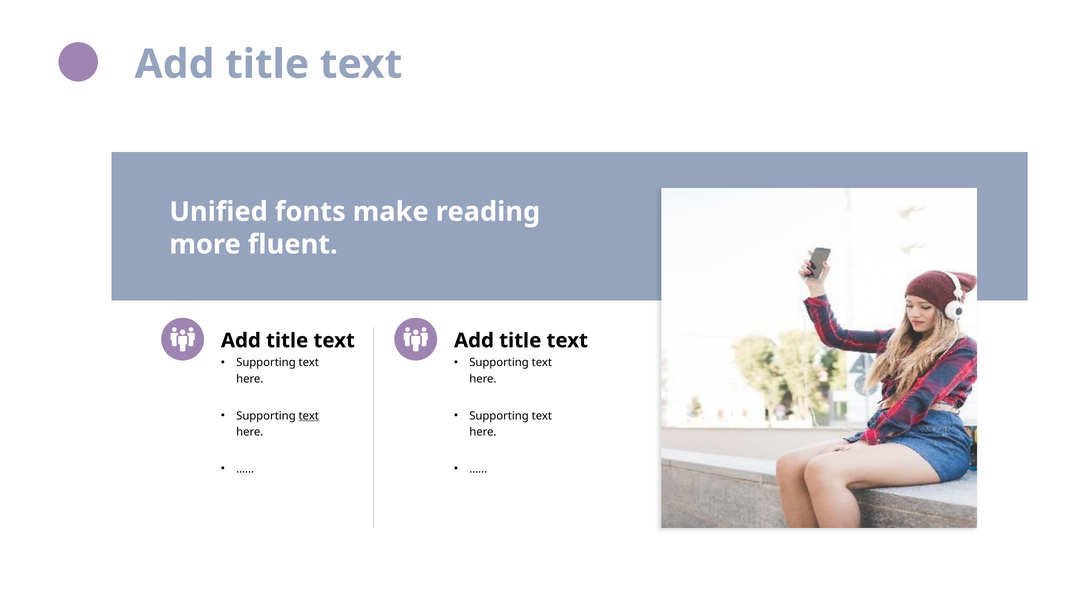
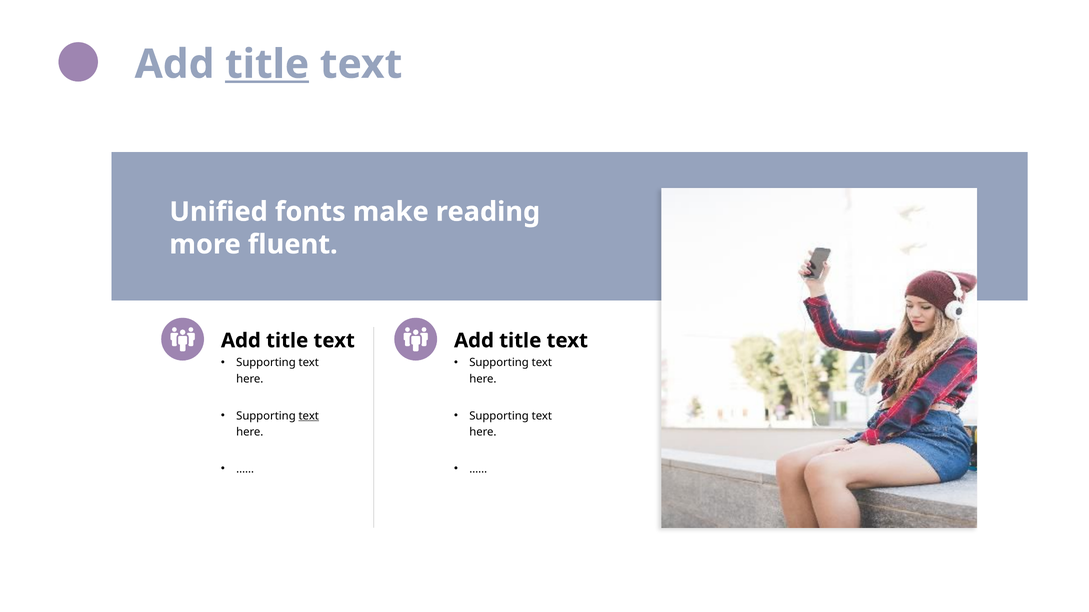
title underline: none -> present (267, 64)
